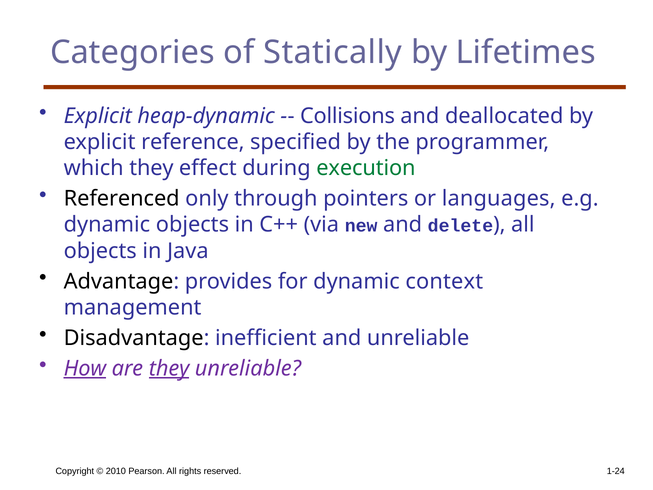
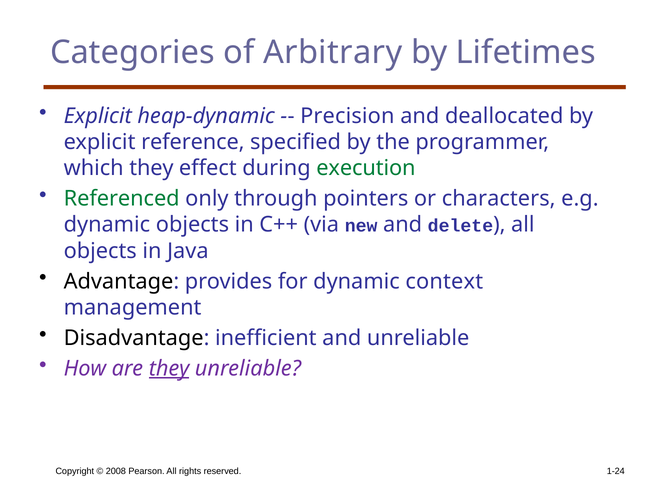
Statically: Statically -> Arbitrary (333, 52)
Collisions: Collisions -> Precision (347, 116)
Referenced colour: black -> green (122, 199)
languages: languages -> characters (499, 199)
How underline: present -> none (85, 368)
2010: 2010 -> 2008 (116, 471)
